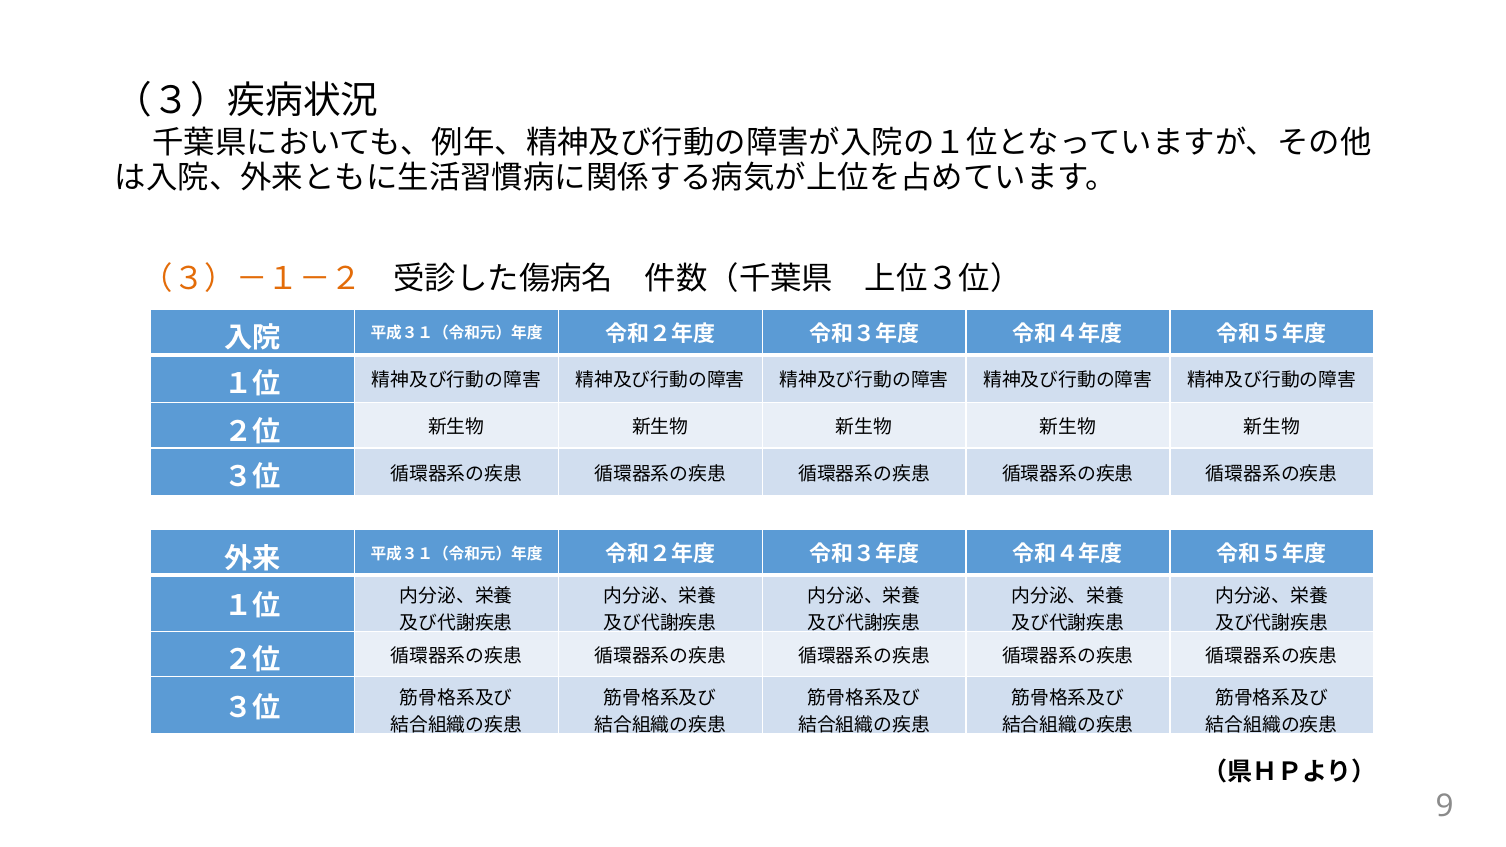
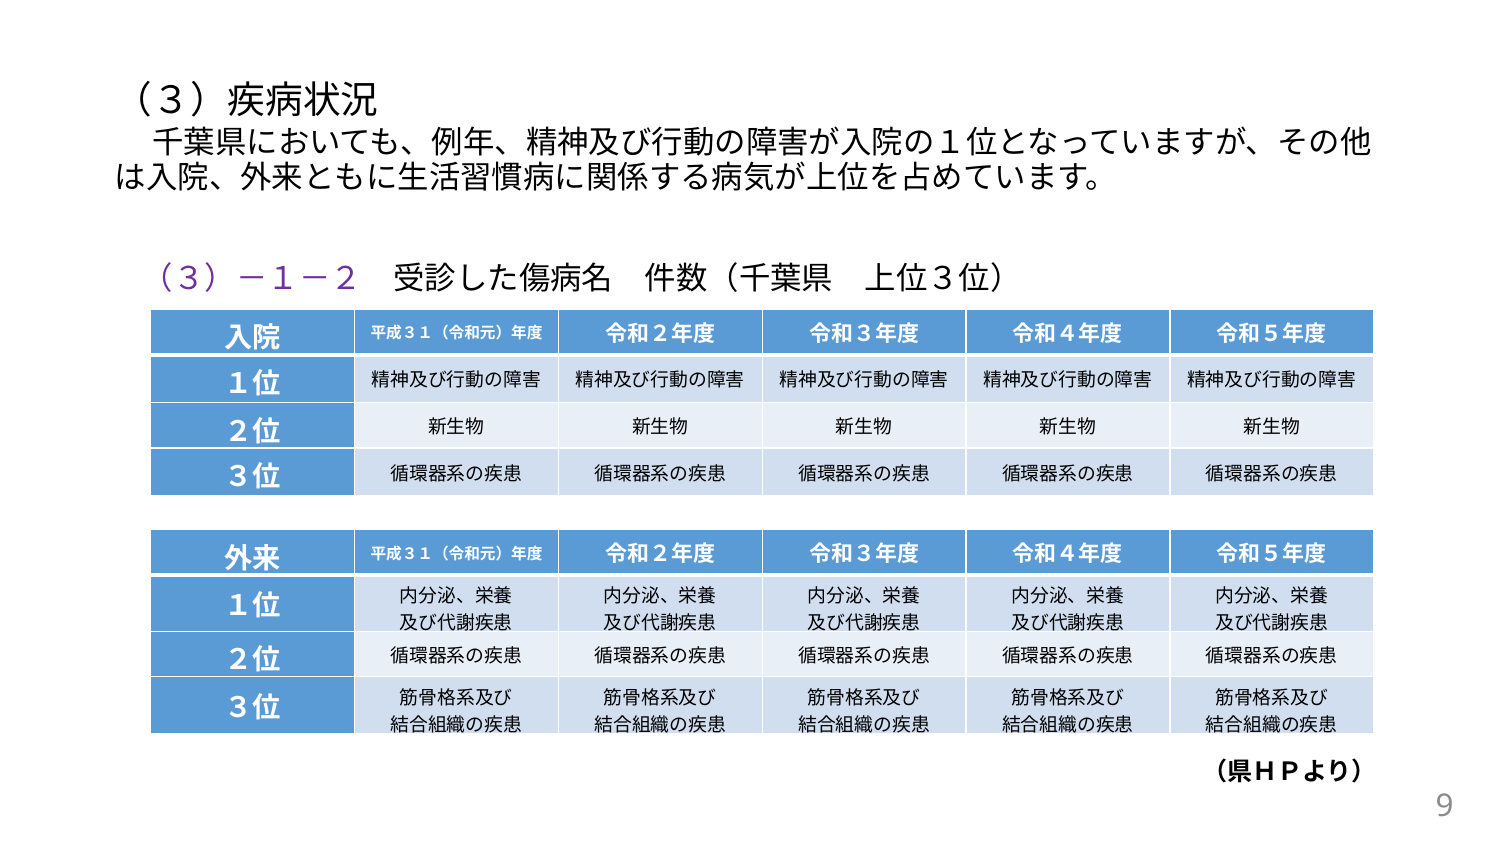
（３）－１－２ colour: orange -> purple (252, 279)
